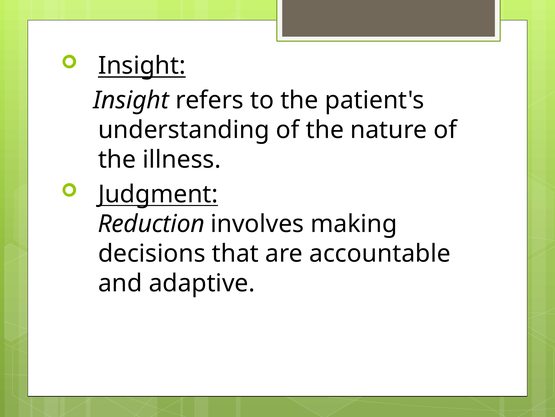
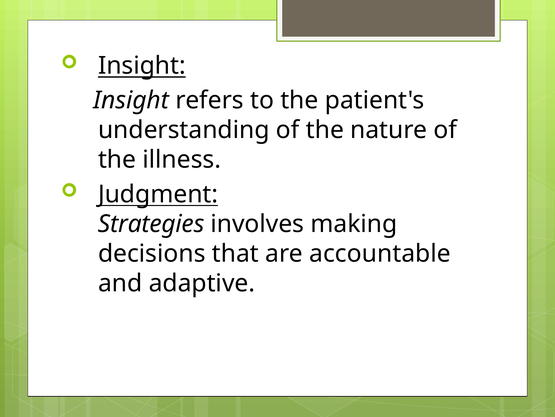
Reduction: Reduction -> Strategies (151, 223)
